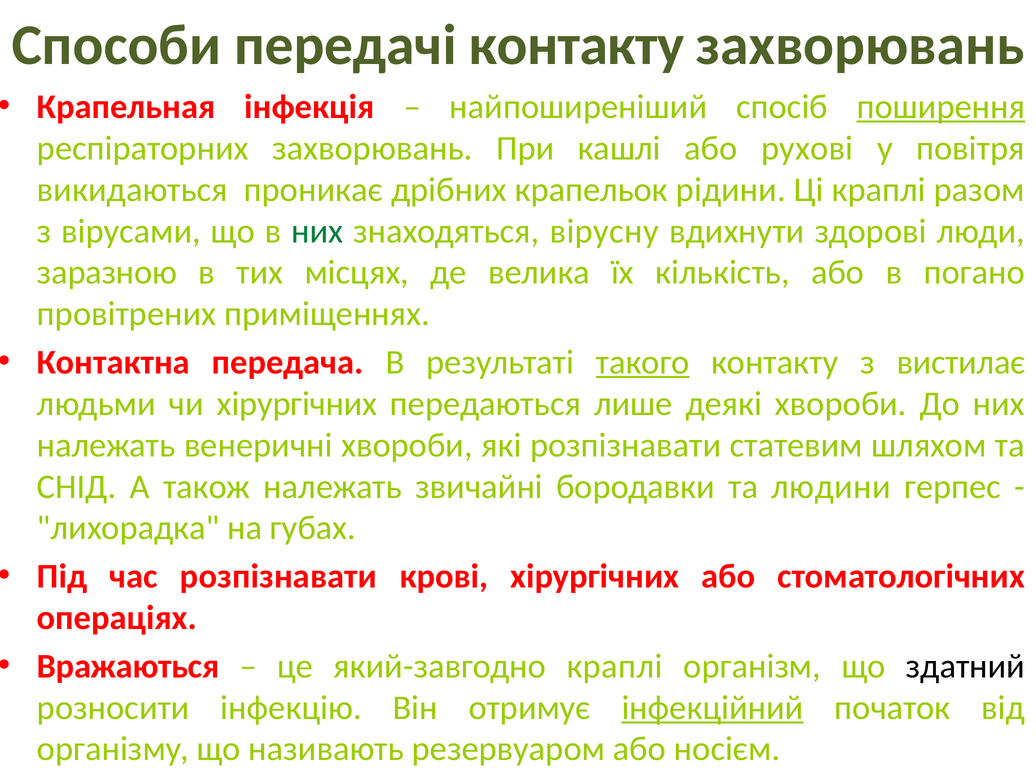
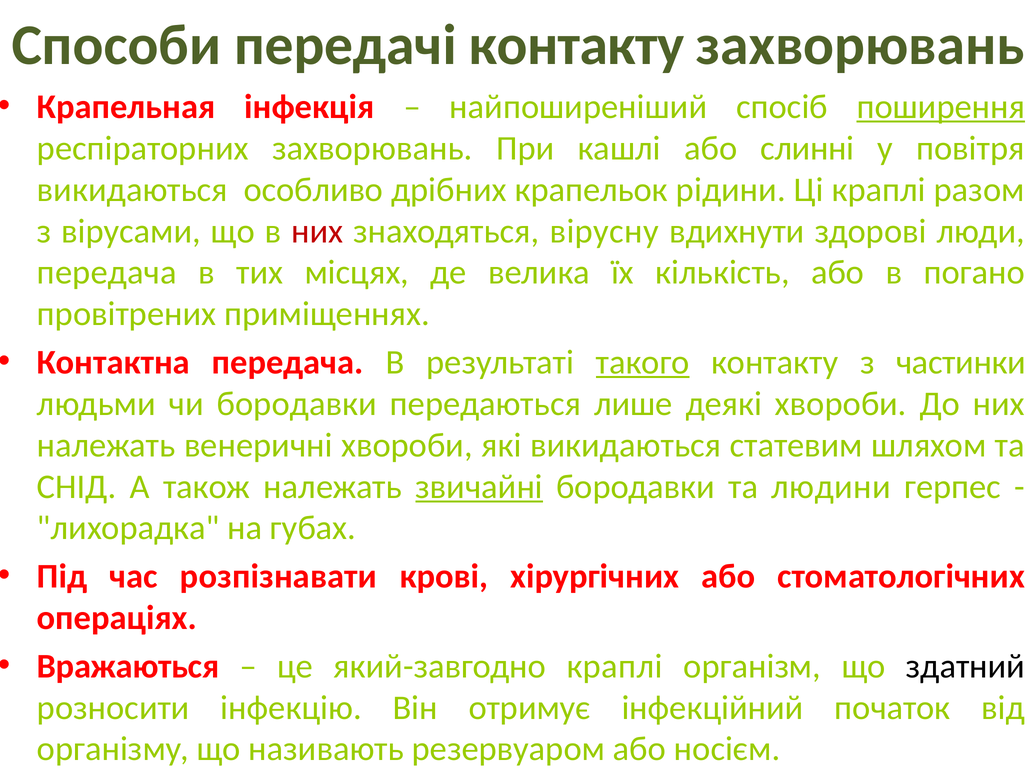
рухові: рухові -> слинні (807, 148)
проникає: проникає -> особливо (313, 190)
них colour: green -> red (317, 231)
заразною: заразною -> передача (107, 273)
вистилає: вистилає -> частинки (961, 362)
чи хірургічних: хірургічних -> бородавки (297, 404)
які розпізнавати: розпізнавати -> викидаються (626, 445)
звичайні underline: none -> present (479, 487)
інфекційний underline: present -> none (713, 708)
